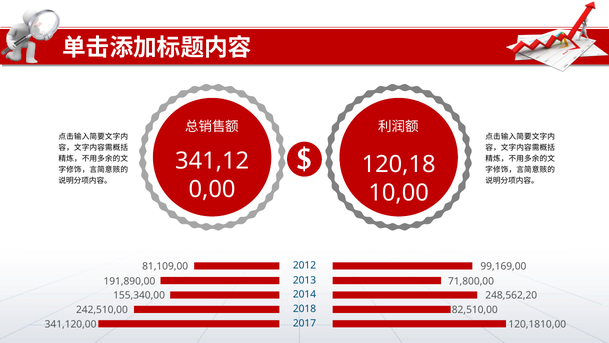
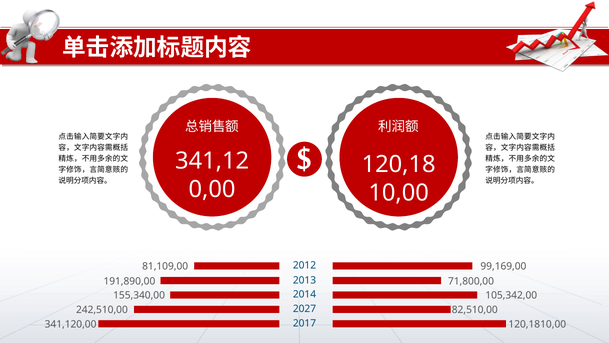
248,562,20: 248,562,20 -> 105,342,00 (511, 295)
2018: 2018 -> 2027 (304, 309)
